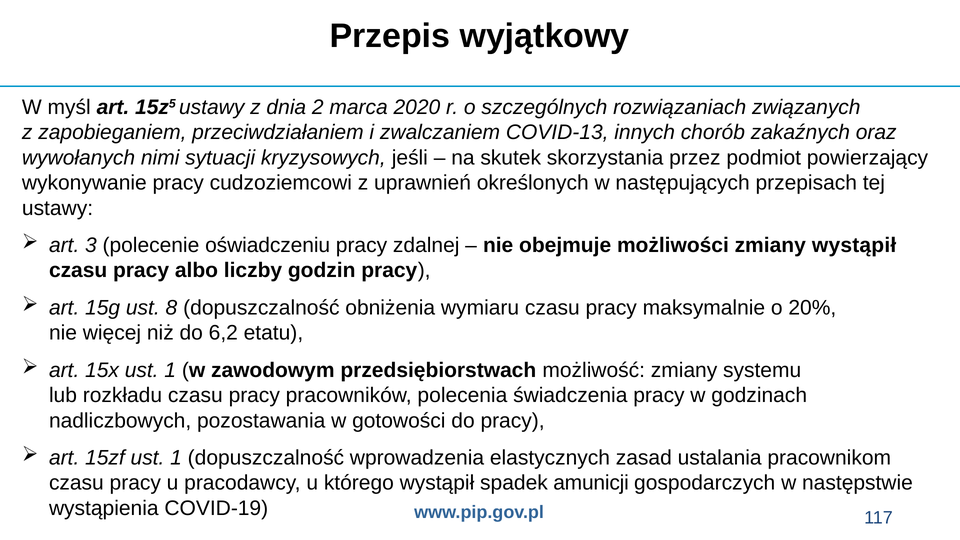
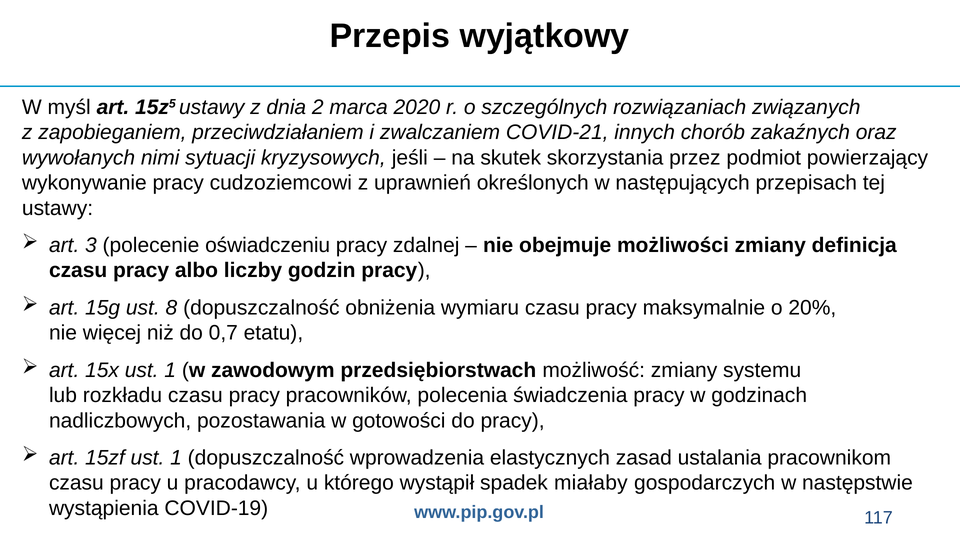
COVID-13: COVID-13 -> COVID-21 (557, 133)
zmiany wystąpił: wystąpił -> definicja (854, 245)
6,2: 6,2 -> 0,7 (223, 333)
amunicji: amunicji -> miałaby (591, 483)
